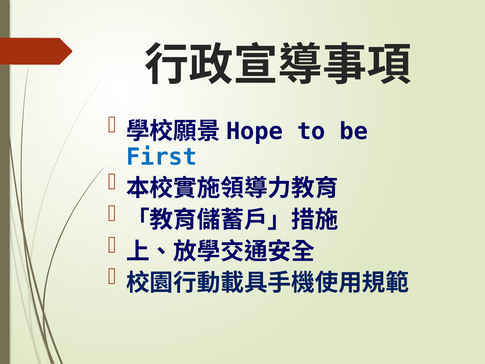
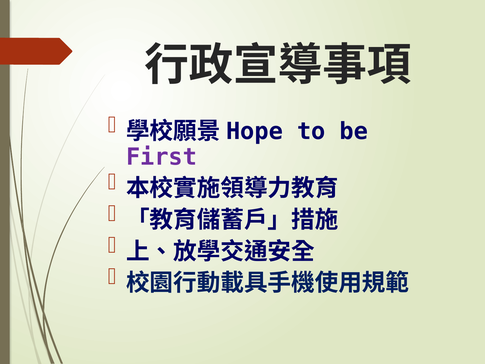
First colour: blue -> purple (162, 157)
